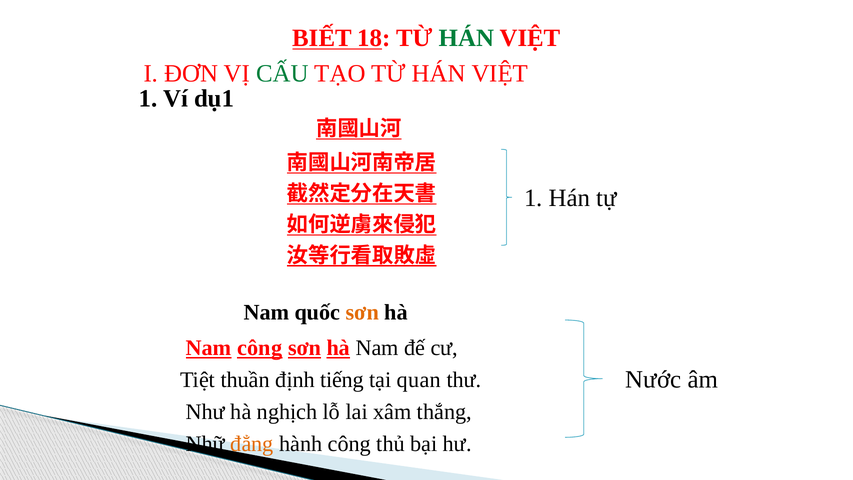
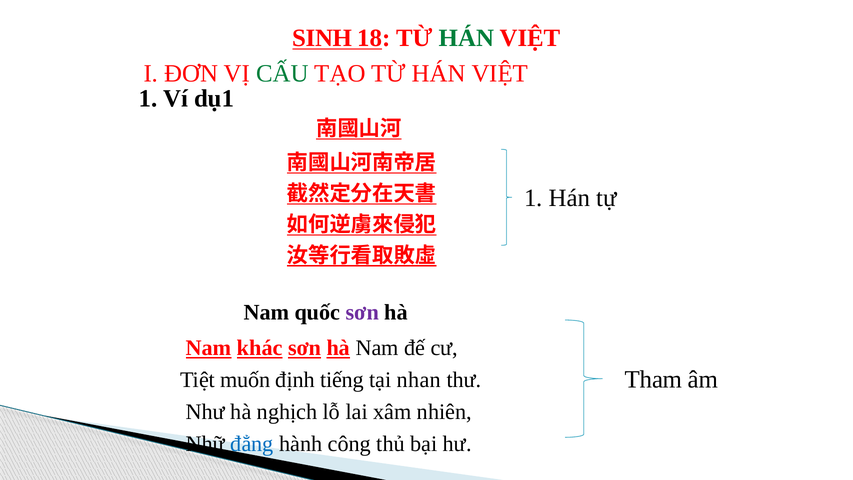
BIẾT: BIẾT -> SINH (322, 38)
sơn colour: orange -> purple (362, 312)
Nam công: công -> khác (260, 348)
Nước: Nước -> Tham (654, 379)
thuần: thuần -> muốn (245, 380)
quan: quan -> nhan (419, 380)
thắng: thắng -> nhiên (444, 412)
đẳng colour: orange -> blue (252, 444)
